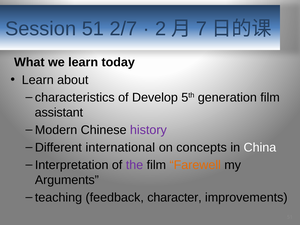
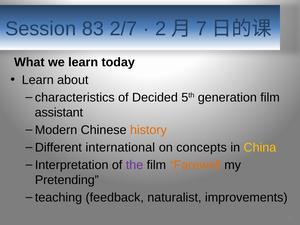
Session 51: 51 -> 83 (93, 29)
Develop: Develop -> Decided (155, 97)
history colour: purple -> orange (148, 130)
China colour: white -> yellow (260, 147)
Arguments: Arguments -> Pretending (67, 180)
character: character -> naturalist (174, 197)
